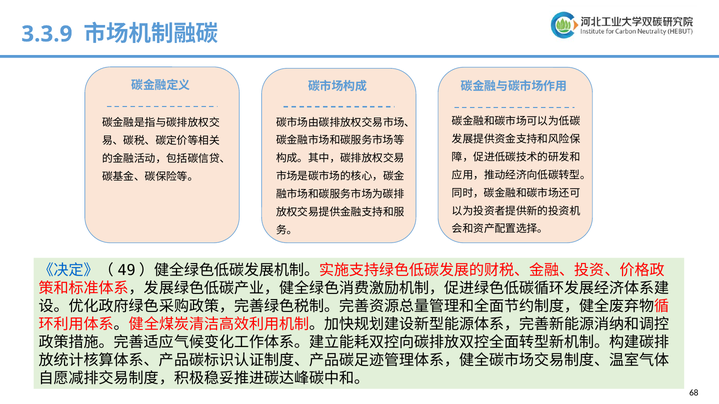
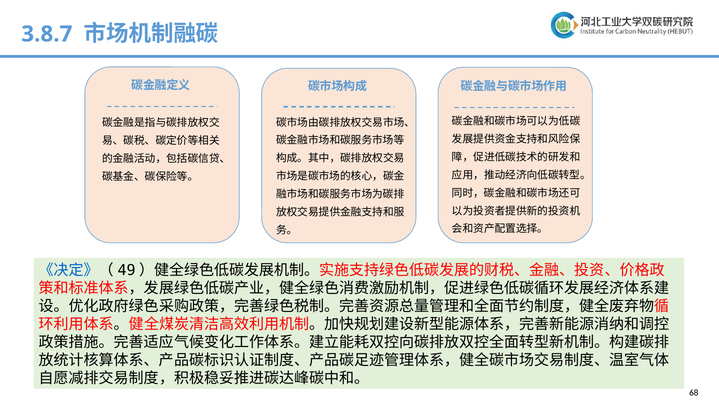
3.3.9: 3.3.9 -> 3.8.7 (47, 34)
